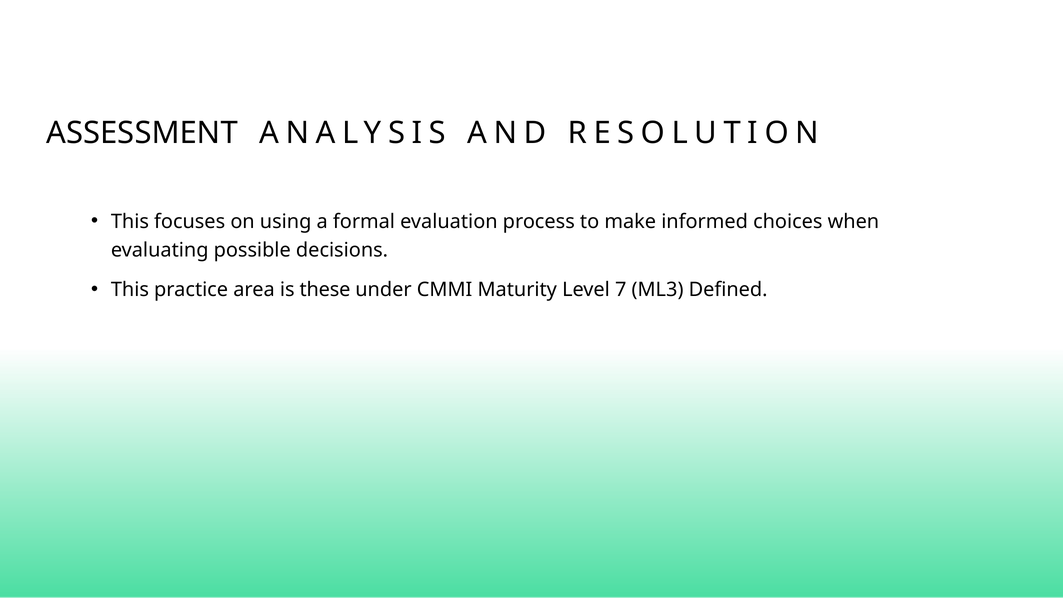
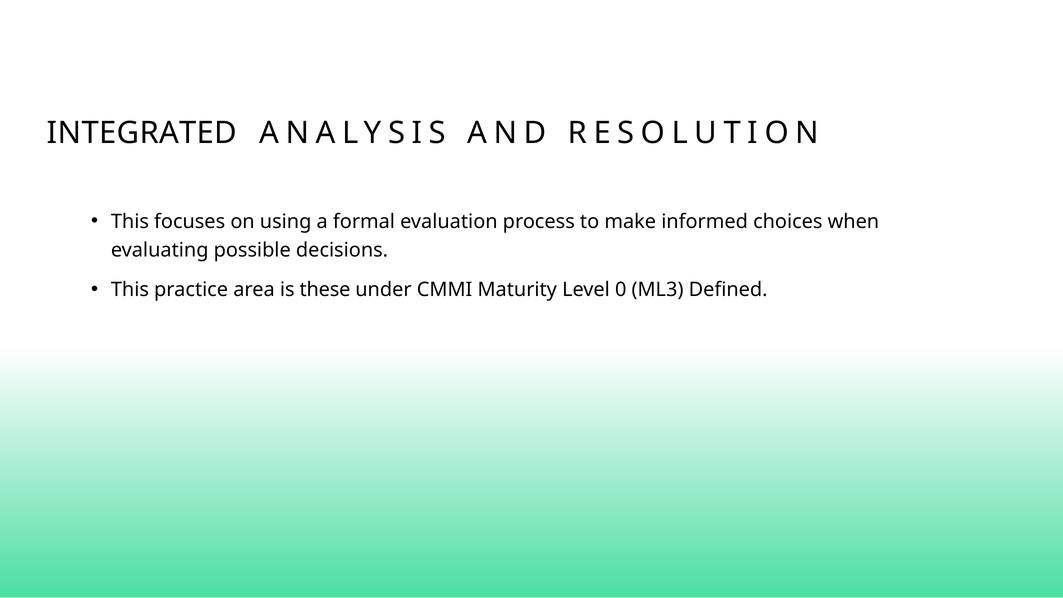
ASSESSMENT: ASSESSMENT -> INTEGRATED (142, 133)
7: 7 -> 0 (621, 290)
